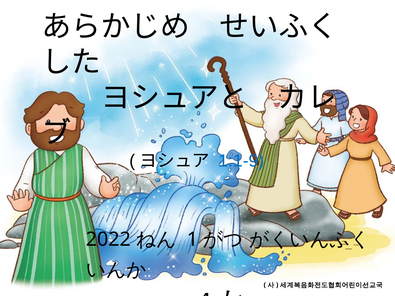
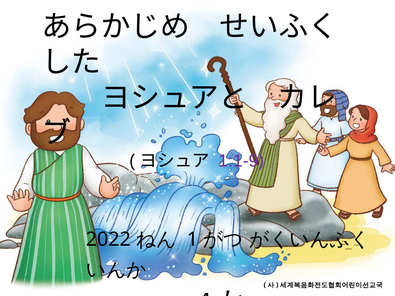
1:1-9 colour: blue -> purple (241, 161)
